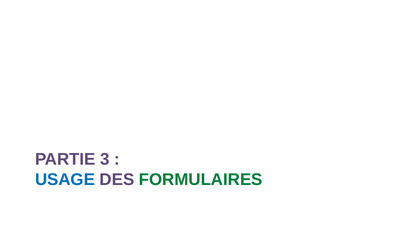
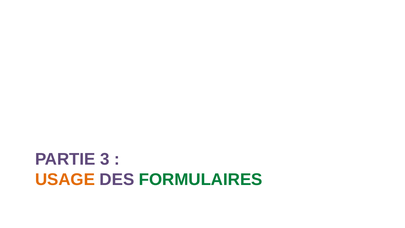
USAGE colour: blue -> orange (65, 179)
